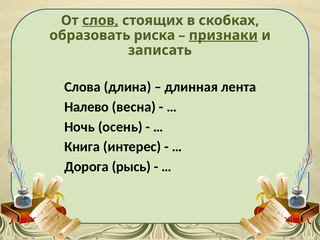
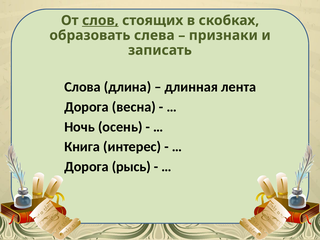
риска: риска -> слева (154, 35)
признаки underline: present -> none (223, 35)
Налево: Налево -> Дорога (86, 107)
